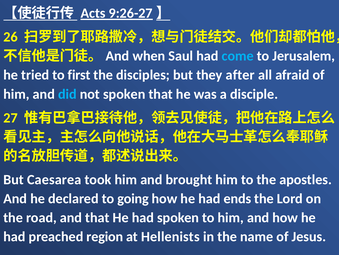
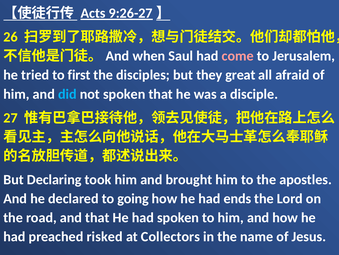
come colour: light blue -> pink (238, 56)
after: after -> great (240, 75)
Caesarea: Caesarea -> Declaring (54, 179)
region: region -> risked (105, 236)
Hellenists: Hellenists -> Collectors (170, 236)
